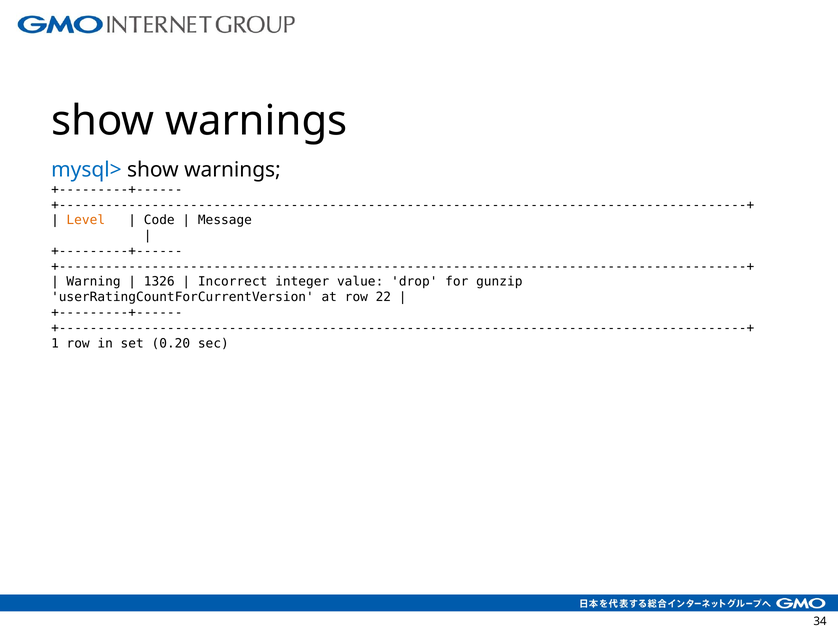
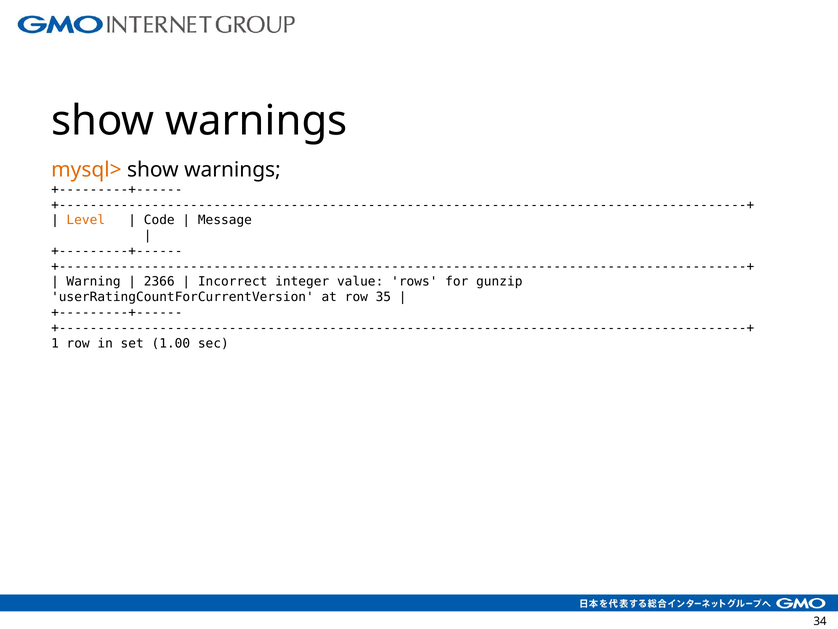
mysql> colour: blue -> orange (86, 170)
1326: 1326 -> 2366 (159, 282)
drop: drop -> rows (414, 282)
22: 22 -> 35 (383, 297)
0.20: 0.20 -> 1.00 (171, 343)
